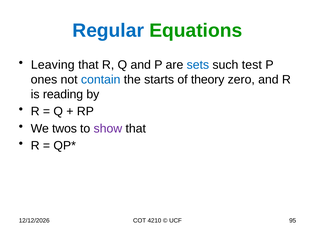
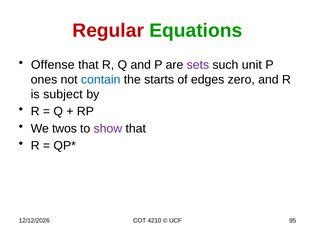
Regular colour: blue -> red (108, 30)
Leaving: Leaving -> Offense (53, 65)
sets colour: blue -> purple (198, 65)
test: test -> unit (252, 65)
theory: theory -> edges (208, 80)
reading: reading -> subject (63, 94)
